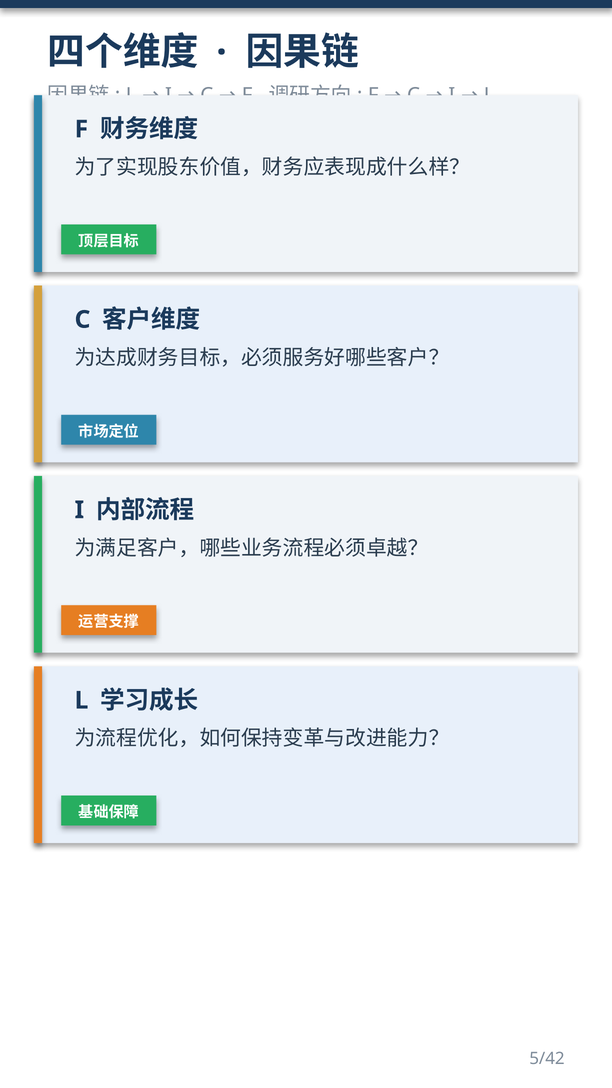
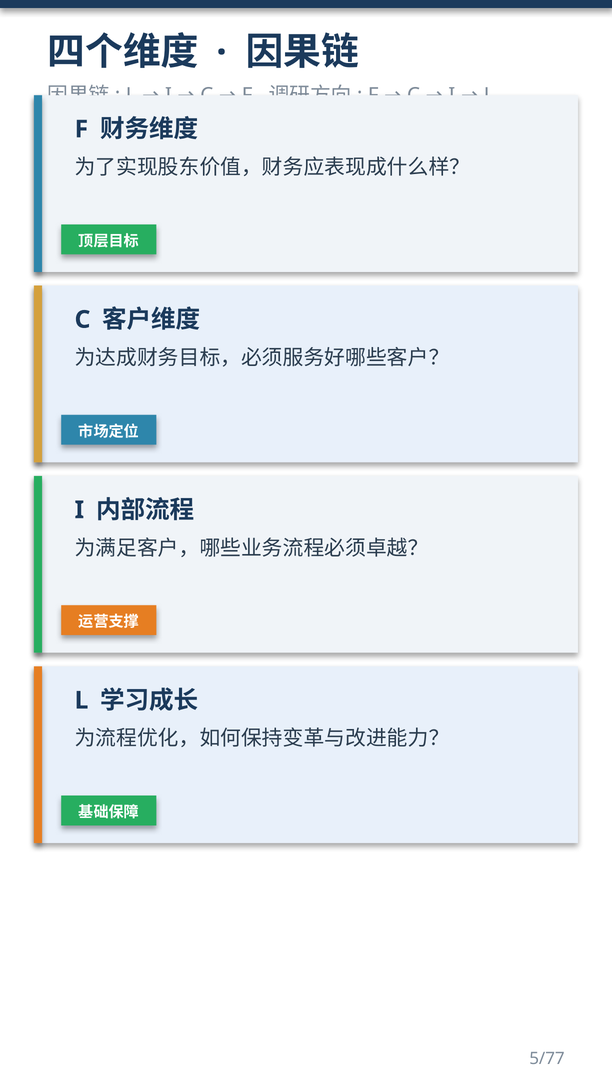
5/42: 5/42 -> 5/77 (547, 1058)
